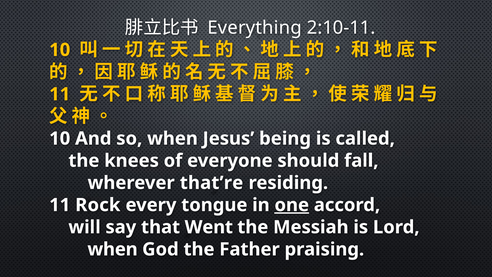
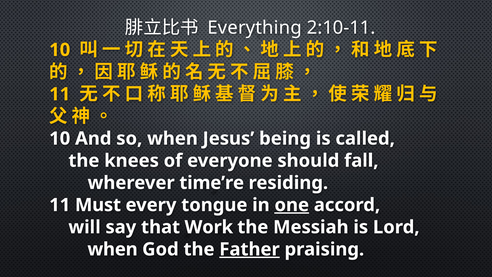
that’re: that’re -> time’re (212, 183)
Rock: Rock -> Must (98, 205)
Went: Went -> Work (209, 227)
Father underline: none -> present (250, 249)
